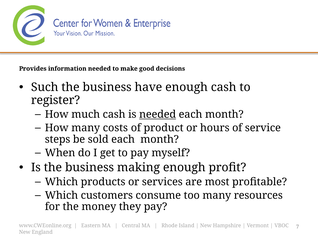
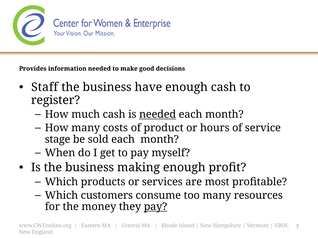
Such: Such -> Staff (45, 87)
steps: steps -> stage (58, 140)
pay underline: none -> present (156, 207)
